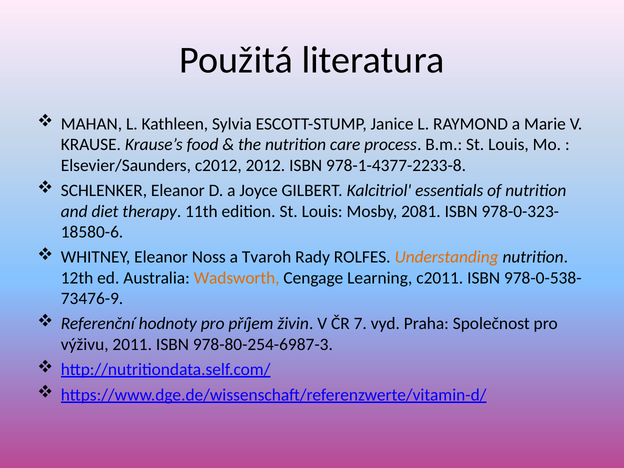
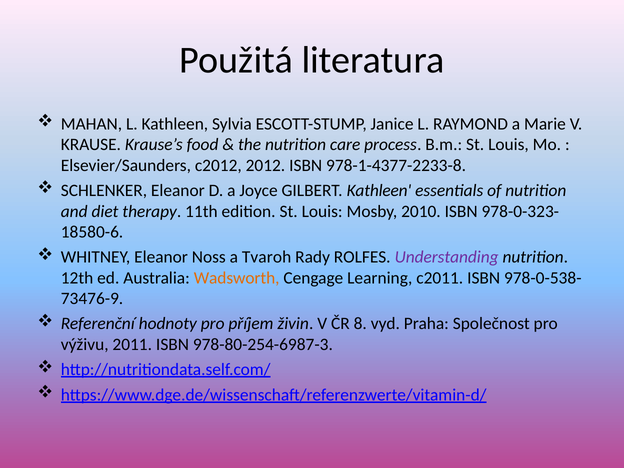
GILBERT Kalcitriol: Kalcitriol -> Kathleen (379, 191)
2081: 2081 -> 2010 (421, 211)
Understanding colour: orange -> purple (447, 257)
7: 7 -> 8 (360, 324)
